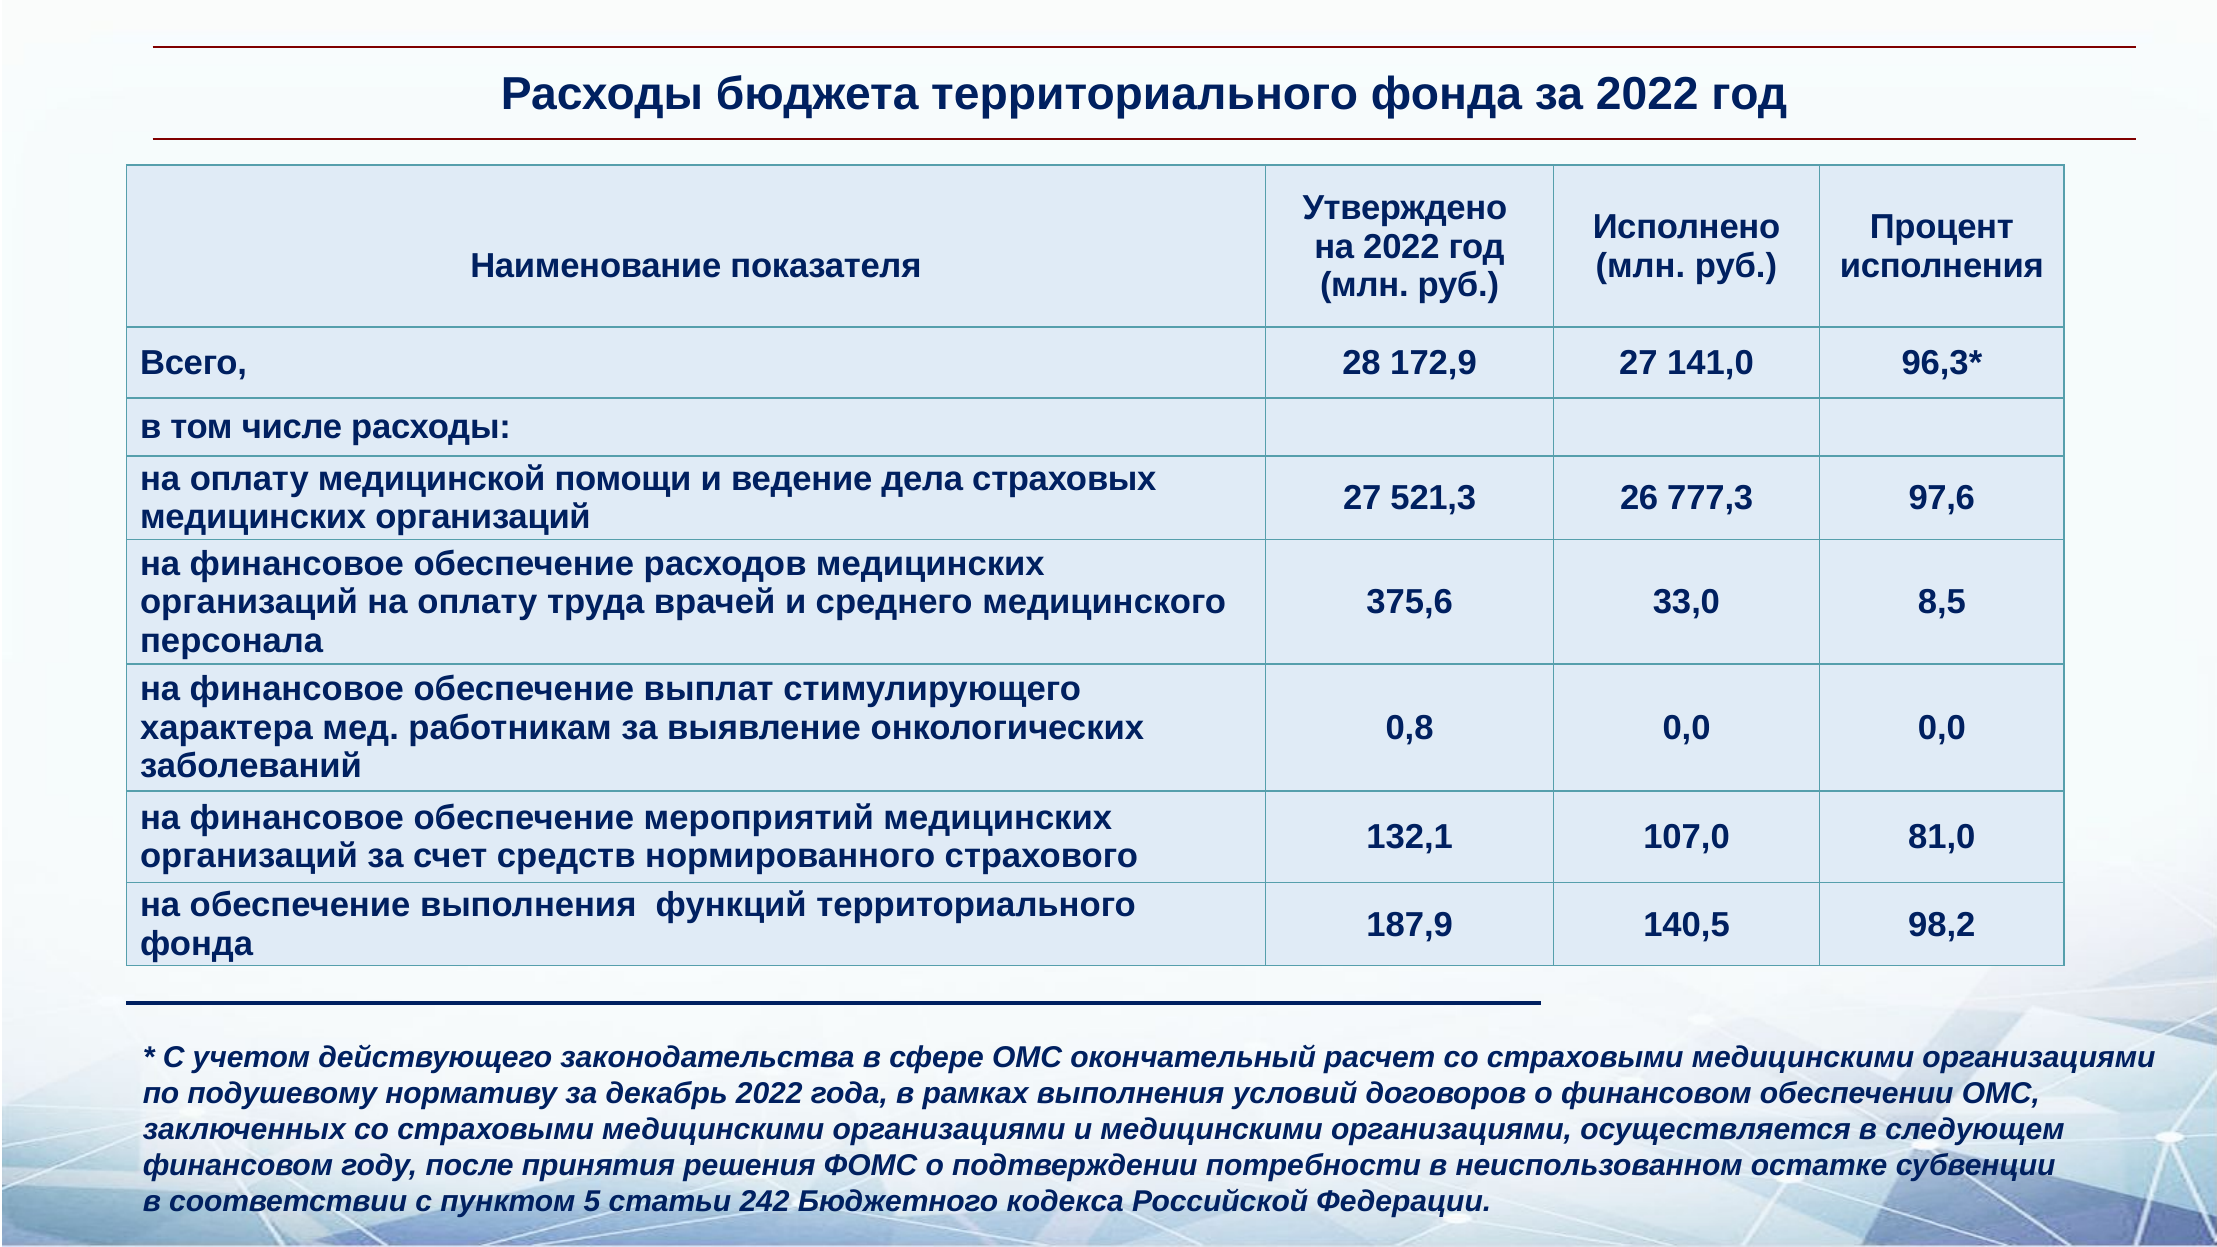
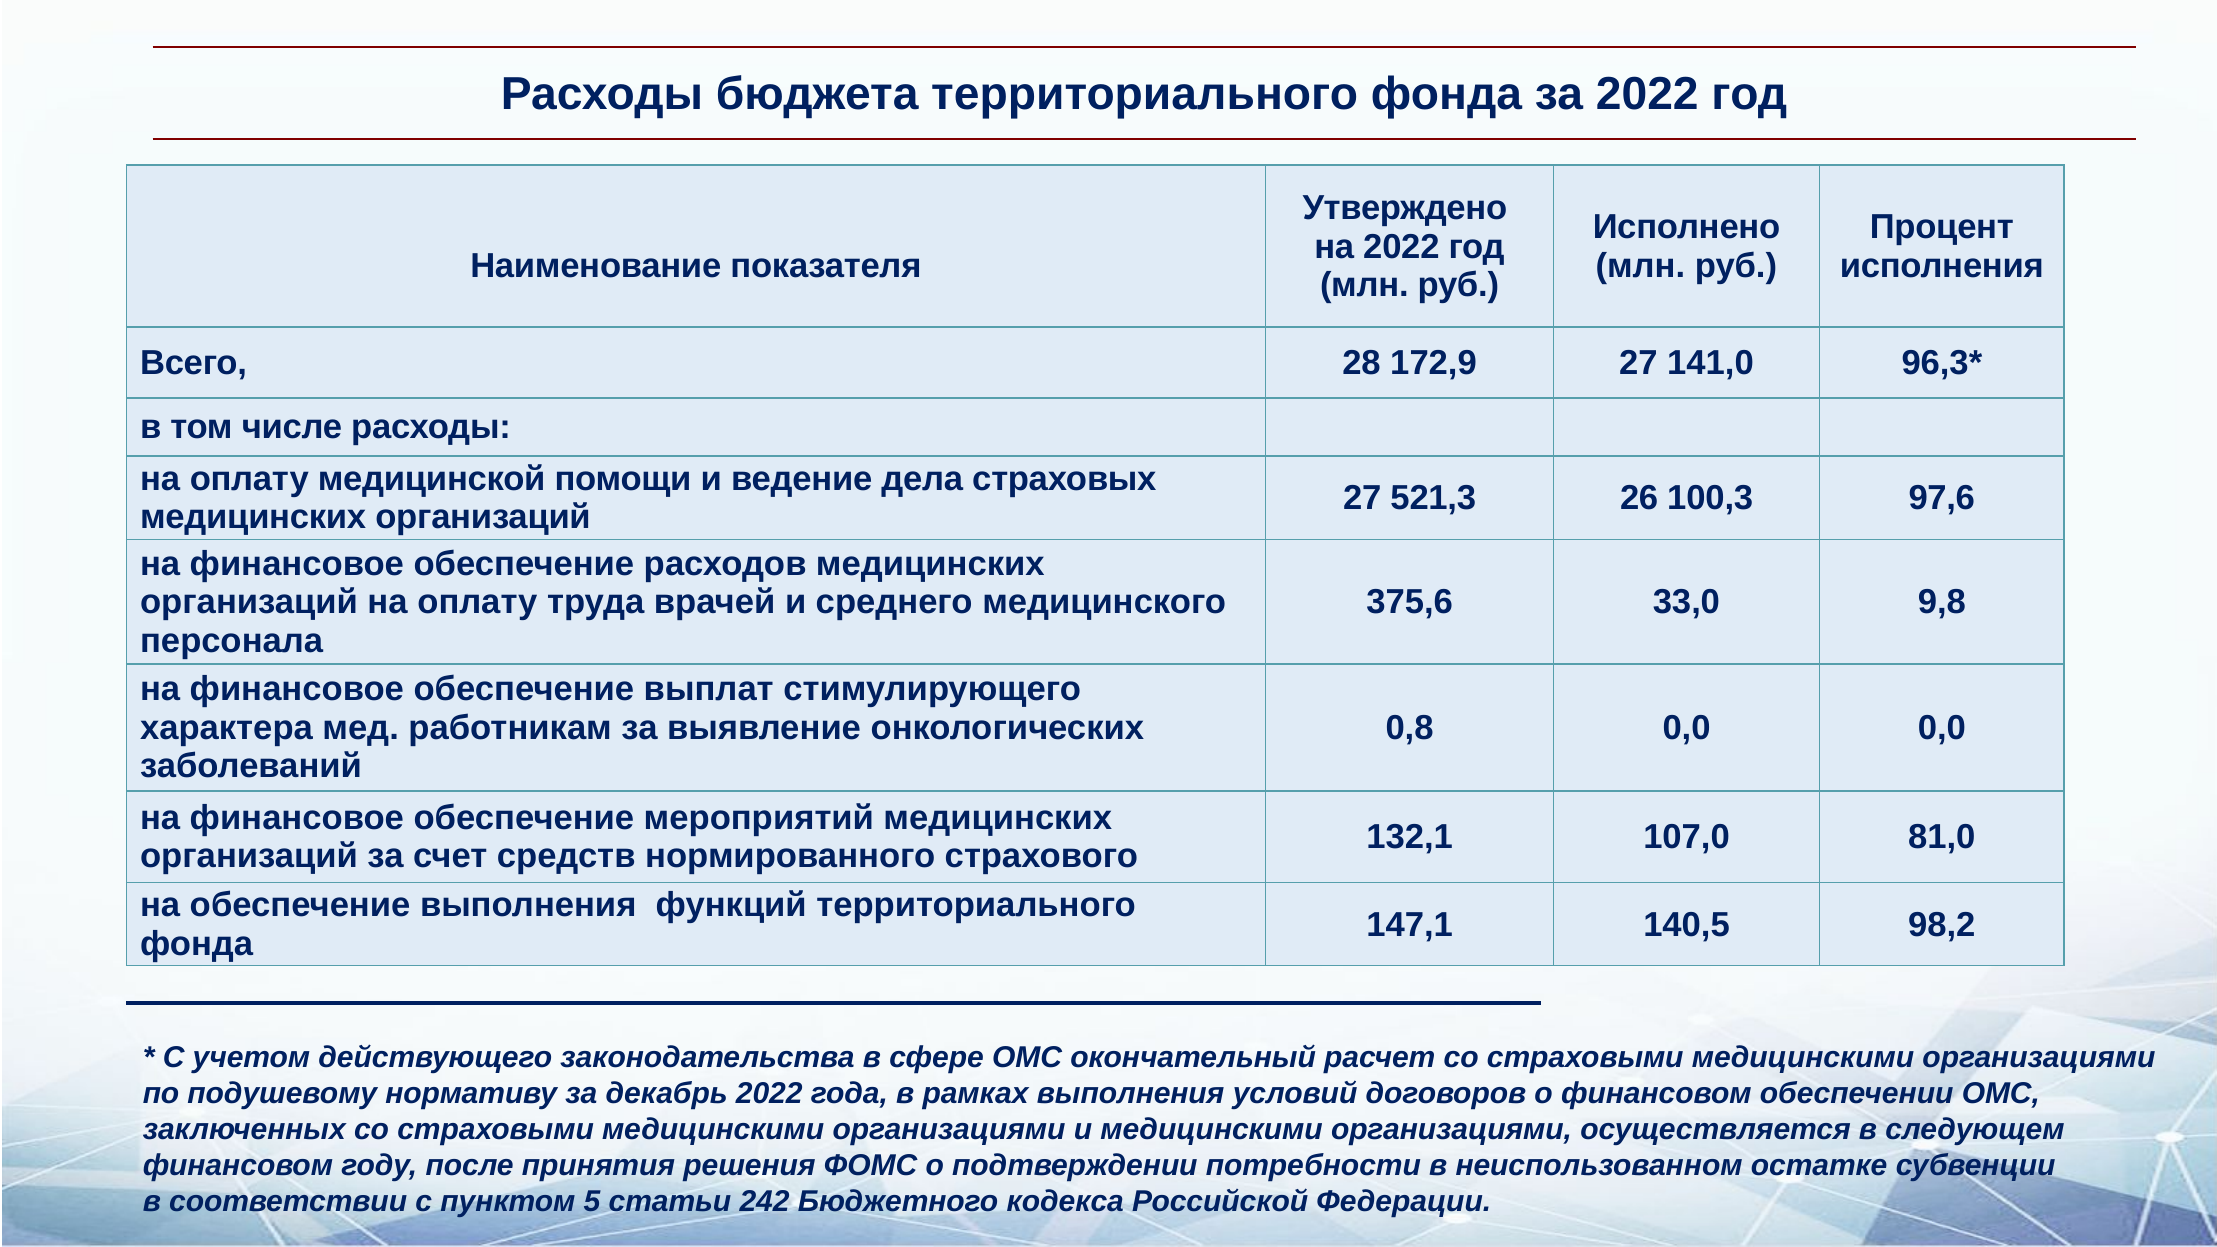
777,3: 777,3 -> 100,3 (1710, 498)
8,5: 8,5 -> 9,8 (1942, 602)
187,9: 187,9 -> 147,1 (1410, 925)
